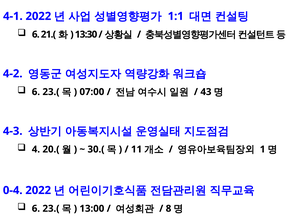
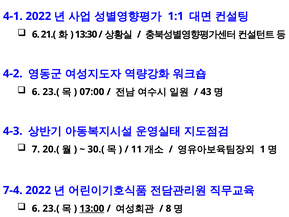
4: 4 -> 7 (36, 149)
0-4: 0-4 -> 7-4 (13, 190)
13:00 underline: none -> present (92, 208)
